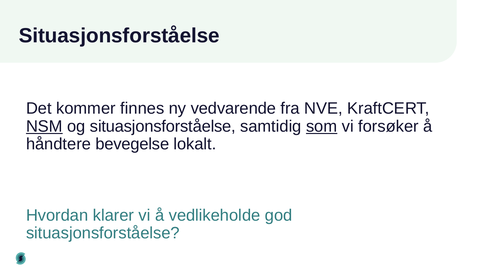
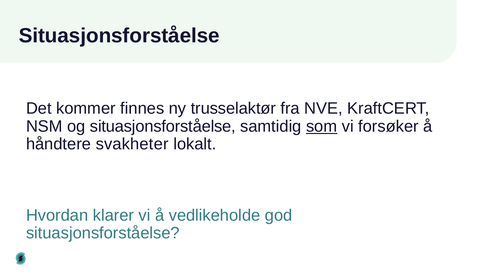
vedvarende: vedvarende -> trusselaktør (233, 109)
NSM underline: present -> none (44, 126)
bevegelse: bevegelse -> svakheter (132, 144)
